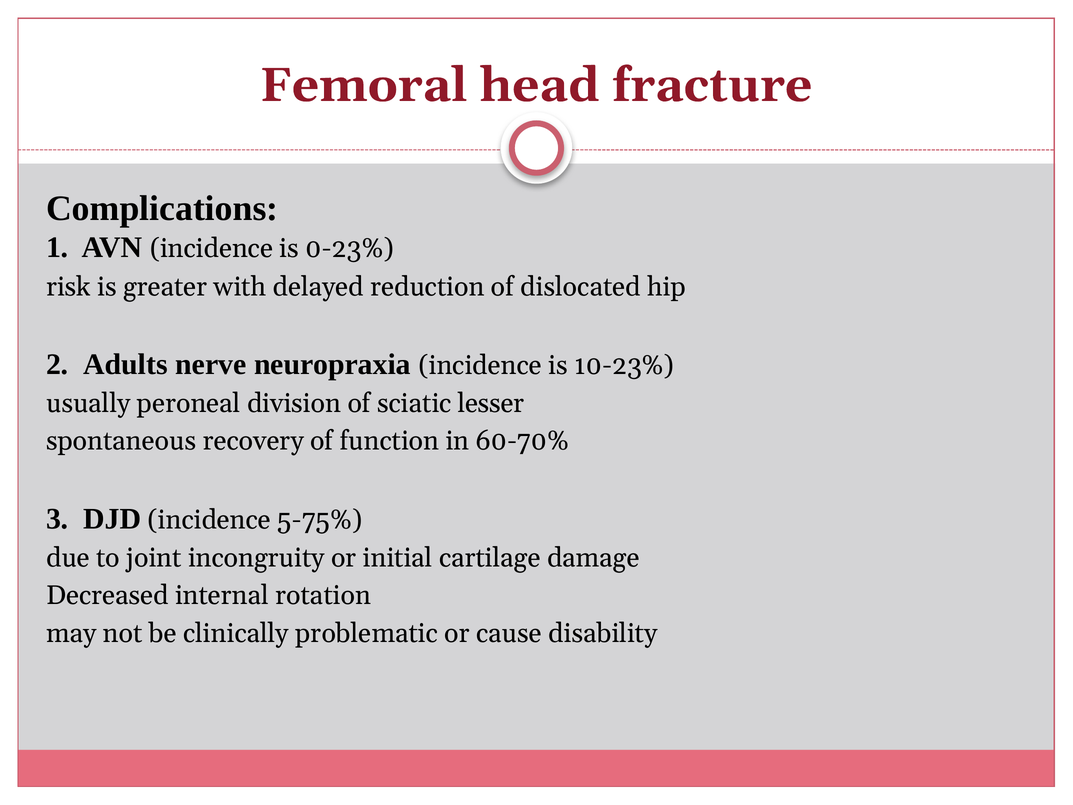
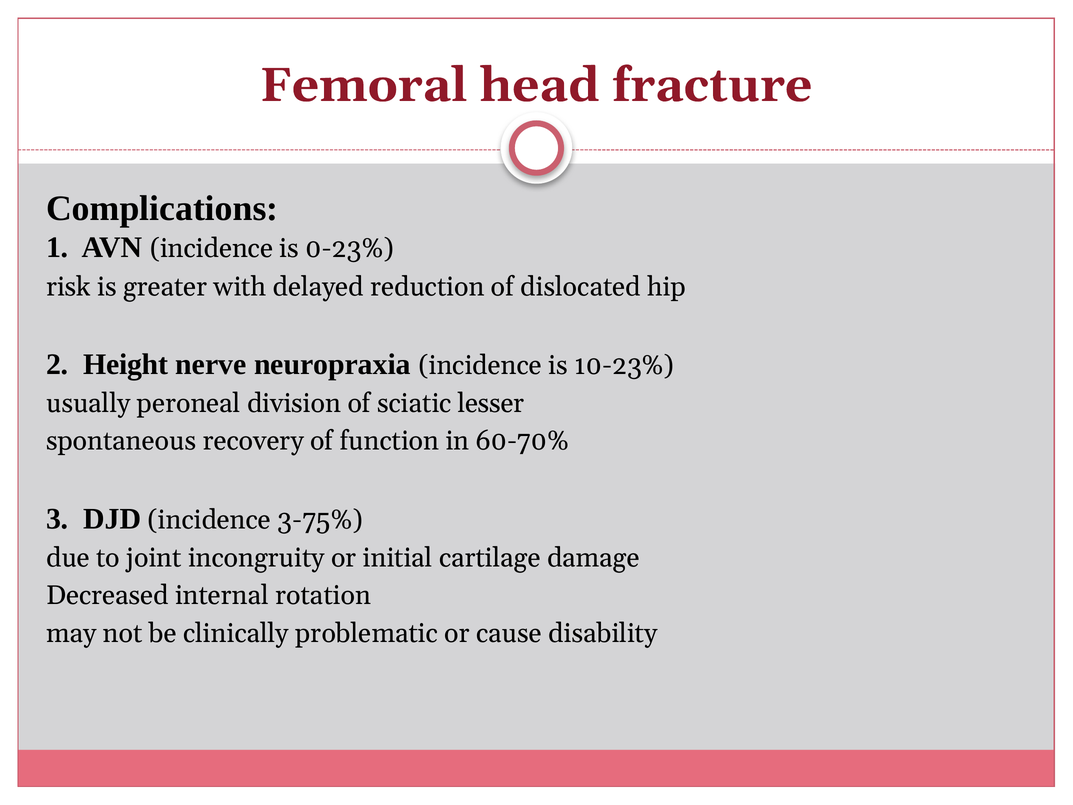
Adults: Adults -> Height (126, 364)
5-75%: 5-75% -> 3-75% (320, 520)
